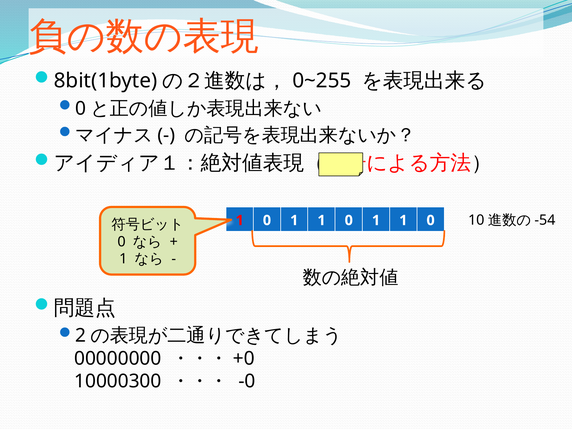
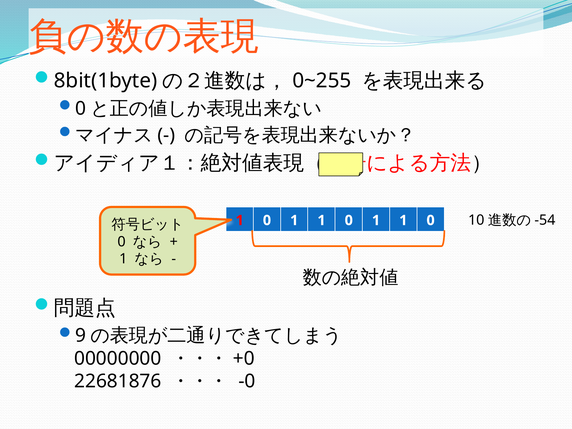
2: 2 -> 9 (80, 336)
10000300: 10000300 -> 22681876 (118, 381)
